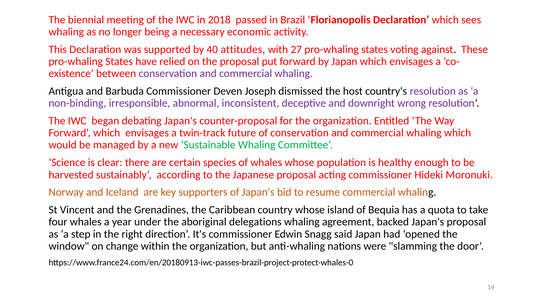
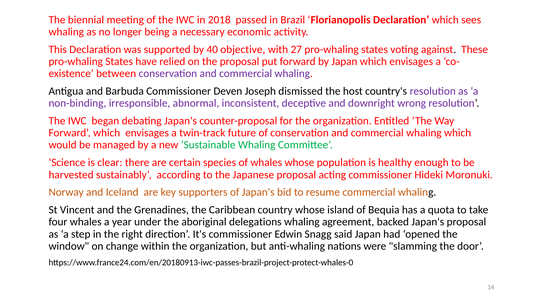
attitudes: attitudes -> objective (243, 49)
